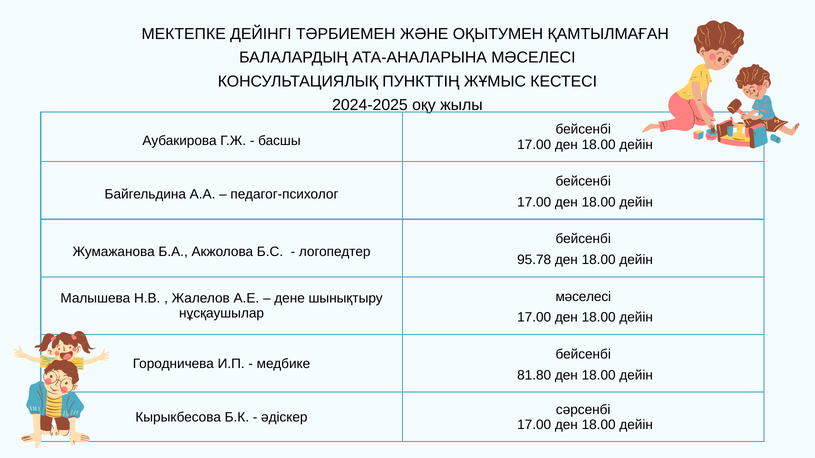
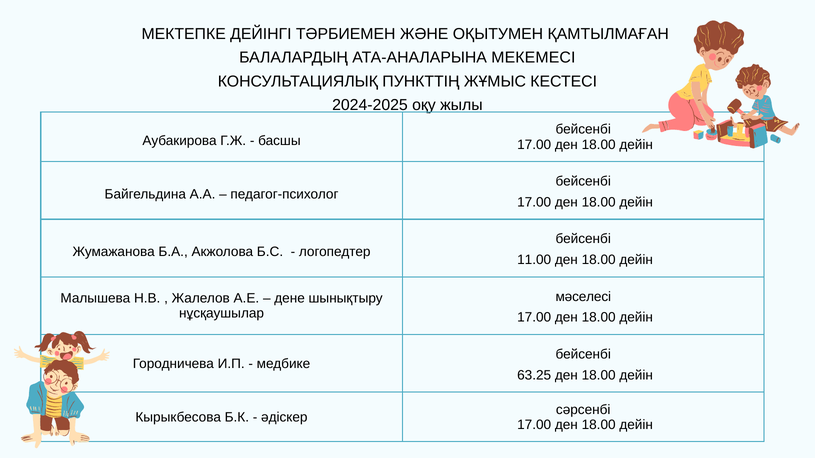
АТА-АНАЛАРЫНА МӘСЕЛЕСІ: МӘСЕЛЕСІ -> МЕКЕМЕСІ (533, 58)
95.78: 95.78 -> 11.00 (534, 260)
81.80: 81.80 -> 63.25 (534, 375)
